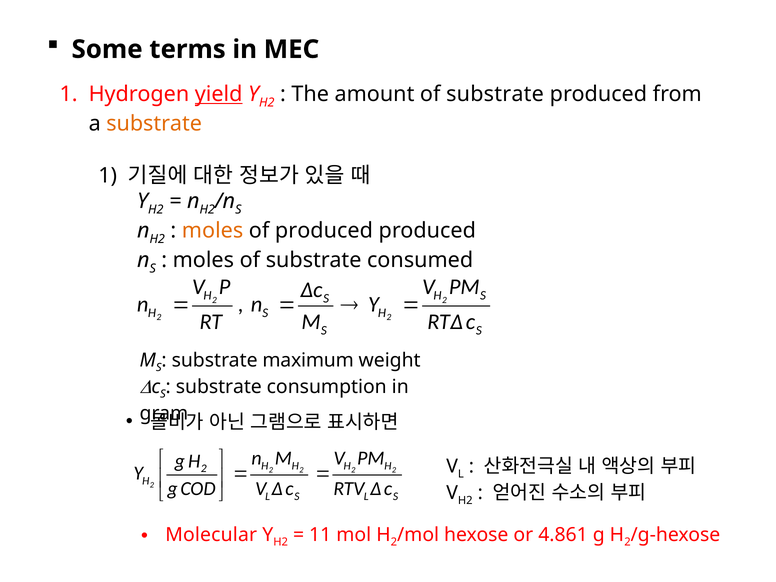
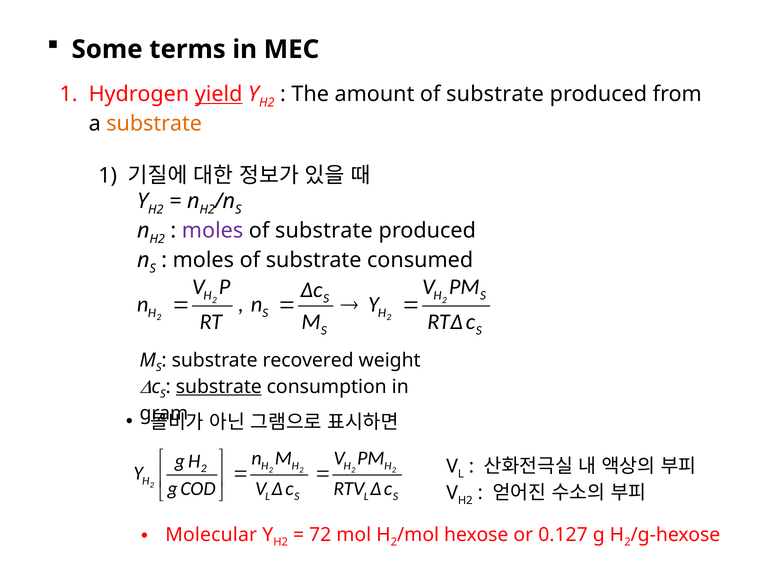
moles colour: orange -> purple (213, 231)
produced: produced -> substrate (324, 231)
maximum: maximum -> recovered (308, 360)
substrate underline: none -> present (219, 387)
11: 11 -> 72 (320, 535)
4.861: 4.861 -> 0.127 (563, 535)
